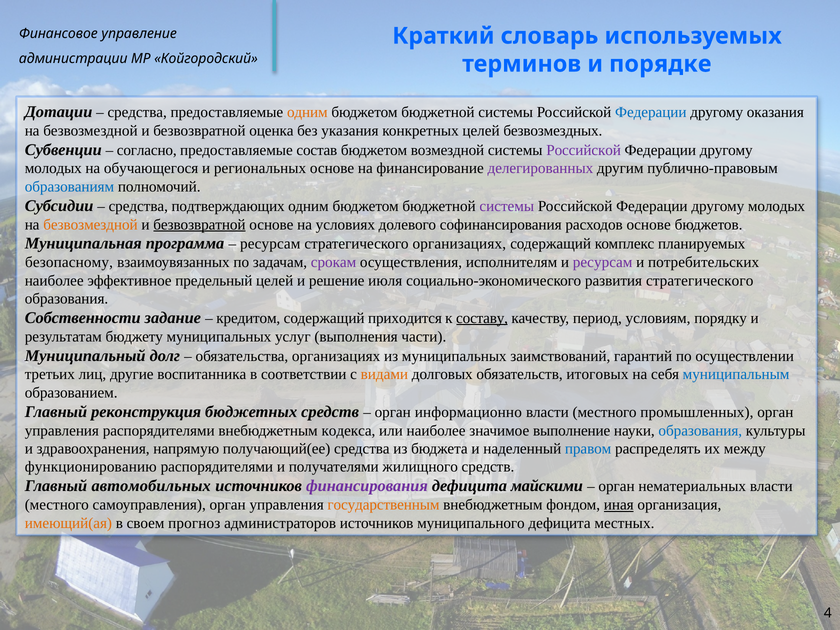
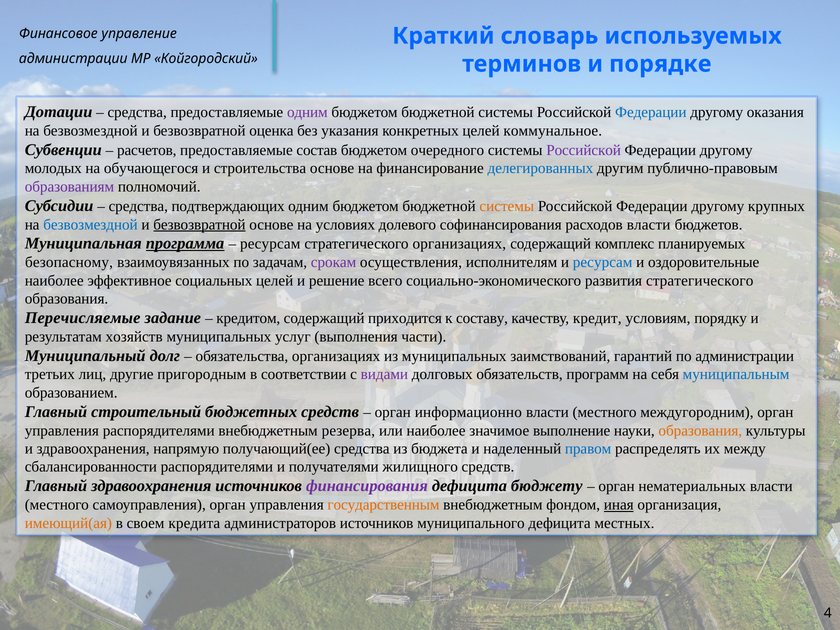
одним colour: orange -> purple (307, 112)
безвозмездных: безвозмездных -> коммунальное (553, 131)
согласно: согласно -> расчетов (147, 150)
возмездной: возмездной -> очередного (447, 150)
региональных: региональных -> строительства (260, 168)
делегированных colour: purple -> blue (540, 168)
образованиям colour: blue -> purple (69, 187)
системы colour: purple -> orange (507, 206)
молодых: молодых -> крупных (776, 206)
безвозмездной colour: orange -> blue (90, 225)
расходов основе: основе -> власти (649, 225)
программа underline: none -> present (185, 243)
ресурсам colour: purple -> blue (603, 262)
потребительских: потребительских -> оздоровительные (704, 262)
предельный: предельный -> социальных (214, 281)
июля: июля -> всего (385, 281)
Собственности: Собственности -> Перечисляемые (83, 318)
составу underline: present -> none (482, 318)
период: период -> кредит (597, 318)
бюджету: бюджету -> хозяйств (134, 337)
по осуществлении: осуществлении -> администрации (745, 356)
воспитанника: воспитанника -> пригородным (202, 374)
видами colour: orange -> purple (384, 374)
итоговых: итоговых -> программ (598, 374)
реконструкция: реконструкция -> строительный (146, 412)
промышленных: промышленных -> междугородним (697, 412)
кодекса: кодекса -> резерва (348, 431)
образования colour: blue -> orange (700, 431)
функционированию: функционированию -> сбалансированности (91, 467)
Главный автомобильных: автомобильных -> здравоохранения (151, 486)
майскими: майскими -> бюджету (547, 486)
прогноз: прогноз -> кредита (194, 523)
